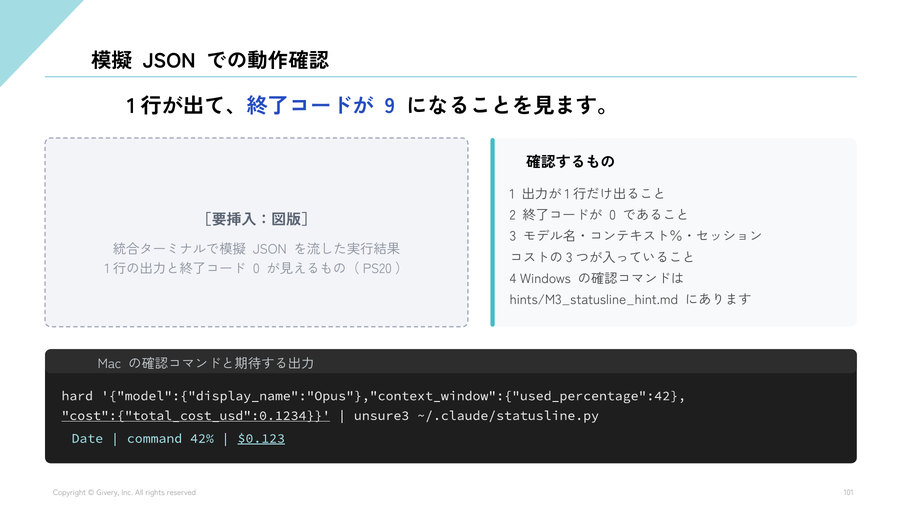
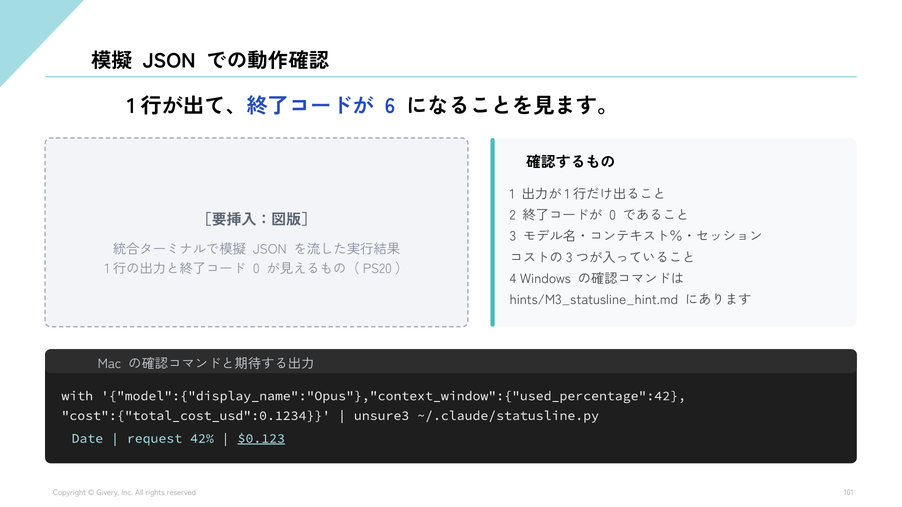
9: 9 -> 6 (390, 106)
hard: hard -> with (77, 396)
cost":{"total_cost_usd":0.1234 underline: present -> none (196, 416)
command: command -> request (155, 439)
